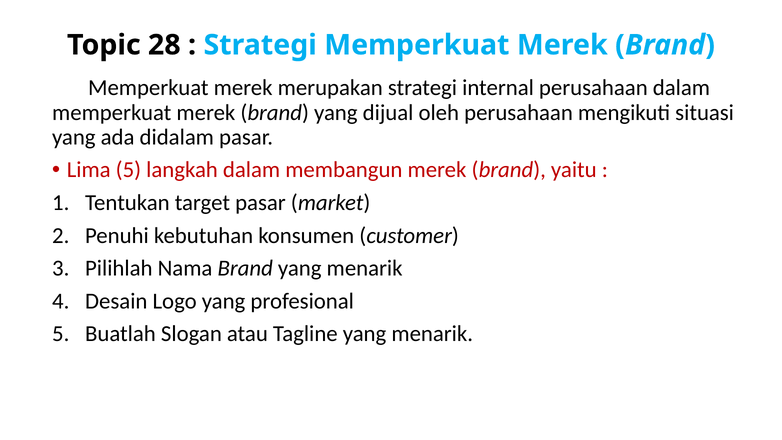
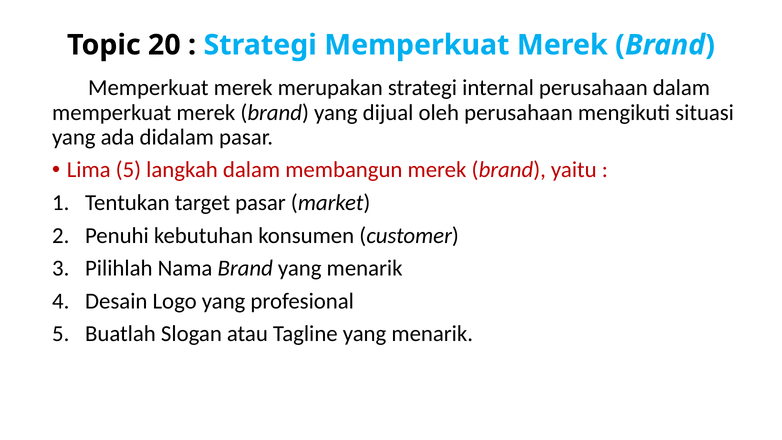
28: 28 -> 20 (164, 45)
